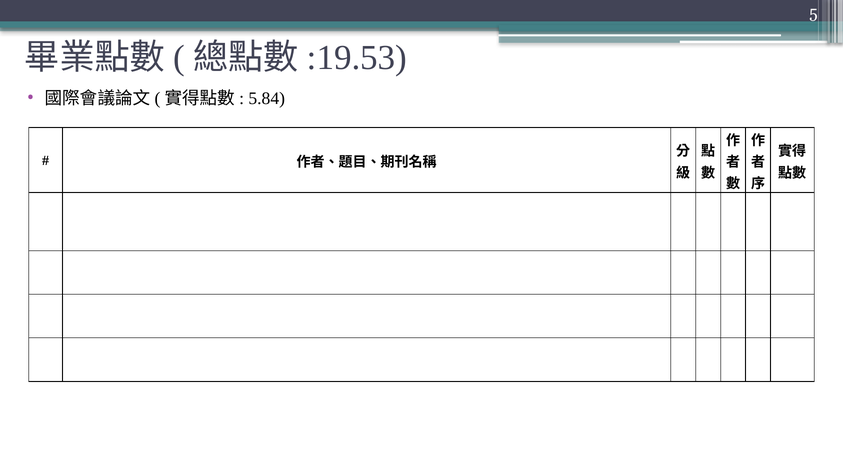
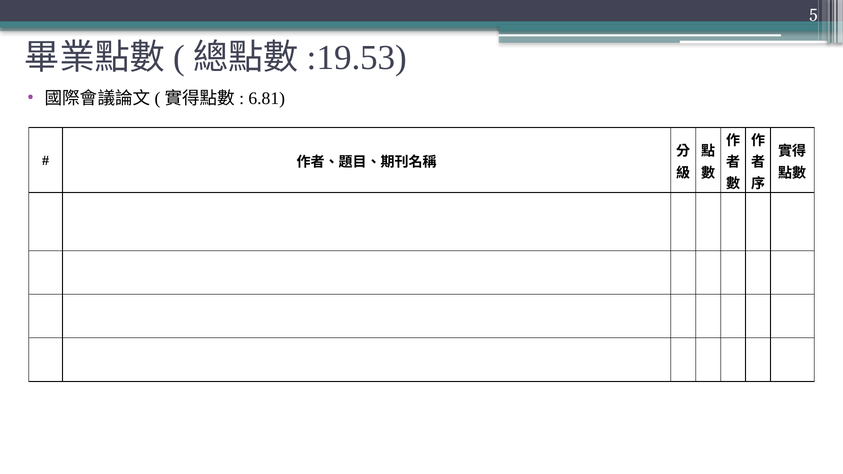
5.84: 5.84 -> 6.81 (267, 98)
